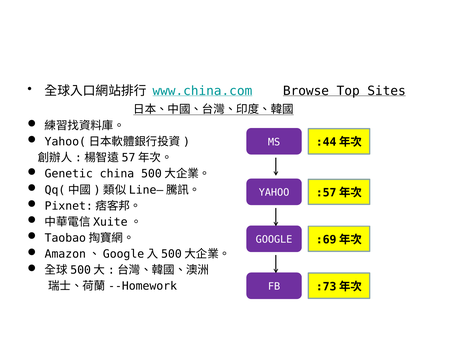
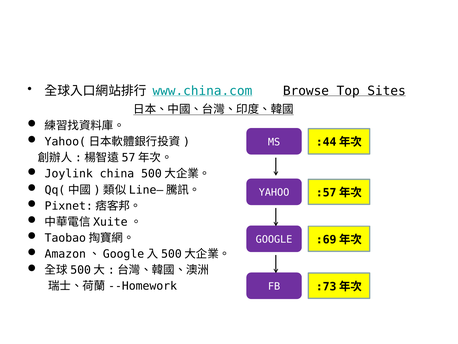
Genetic: Genetic -> Joylink (69, 174)
